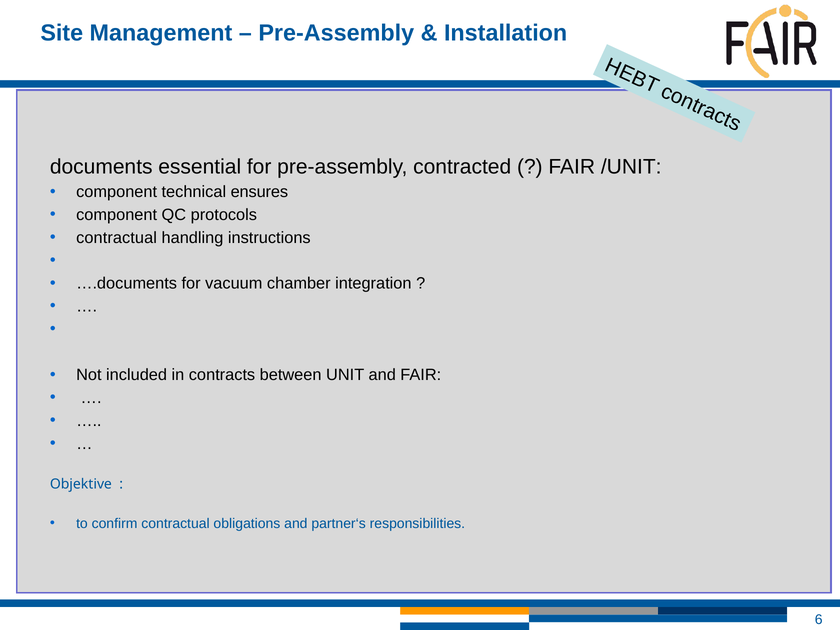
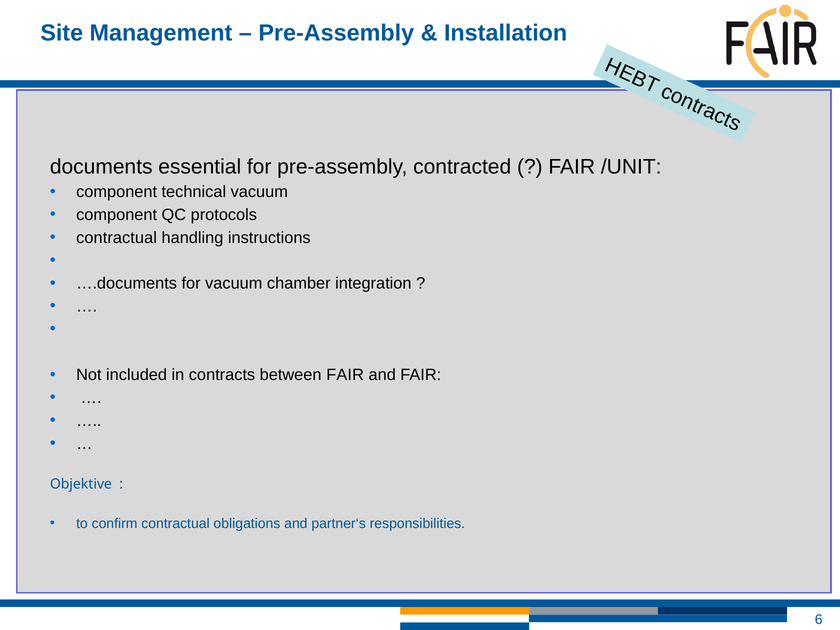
technical ensures: ensures -> vacuum (259, 192)
between UNIT: UNIT -> FAIR (345, 375)
